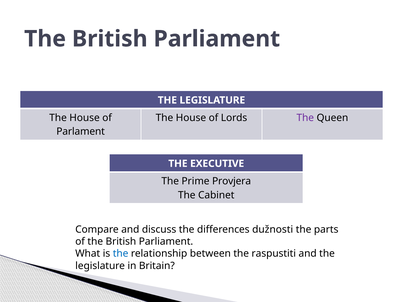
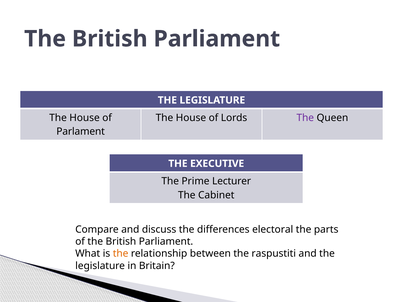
Provjera: Provjera -> Lecturer (232, 181)
dužnosti: dužnosti -> electoral (273, 230)
the colour: blue -> orange (121, 254)
